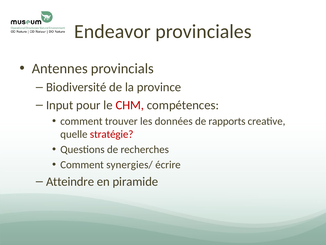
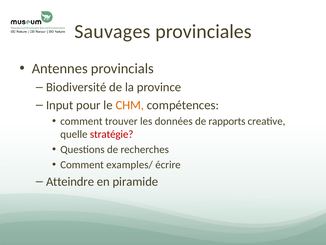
Endeavor: Endeavor -> Sauvages (112, 32)
CHM colour: red -> orange (130, 105)
synergies/: synergies/ -> examples/ (130, 165)
